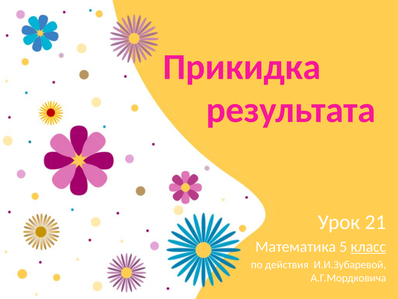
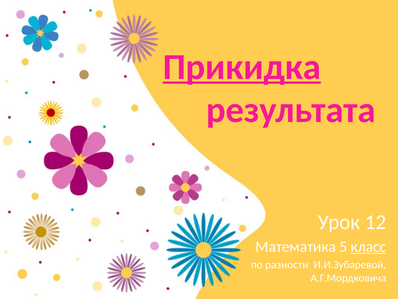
Прикидка underline: none -> present (242, 67)
21: 21 -> 12 (376, 222)
действия: действия -> разности (287, 264)
